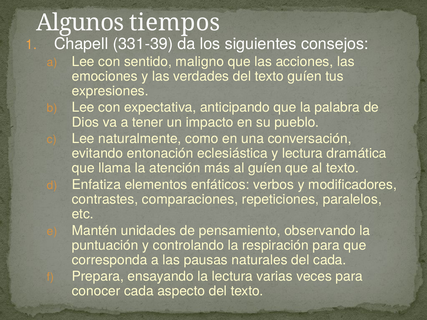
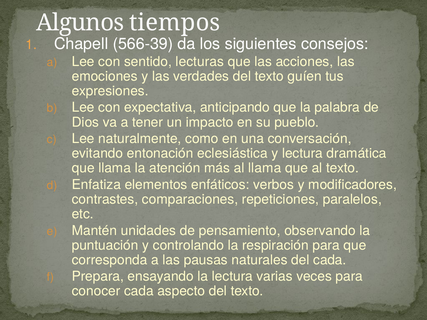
331-39: 331-39 -> 566-39 (143, 44)
maligno: maligno -> lecturas (200, 62)
al guíen: guíen -> llama (265, 168)
